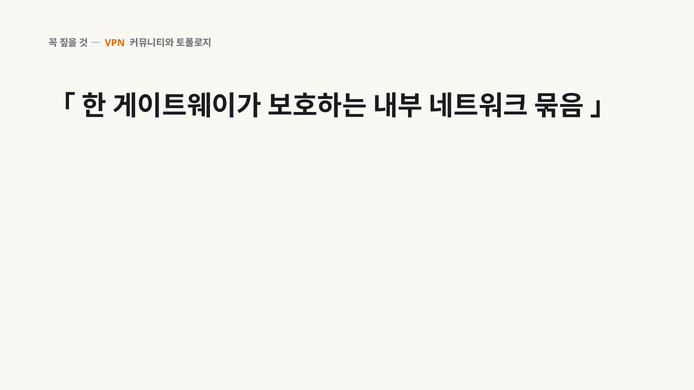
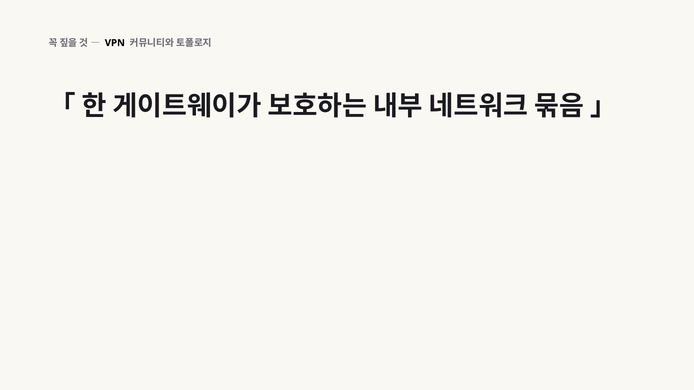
VPN colour: orange -> black (115, 43)
